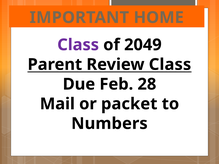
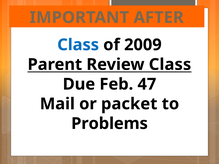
HOME: HOME -> AFTER (159, 18)
Class colour: purple -> blue (78, 45)
2049: 2049 -> 2009 (143, 45)
28: 28 -> 47 (147, 84)
Numbers: Numbers -> Problems (109, 124)
